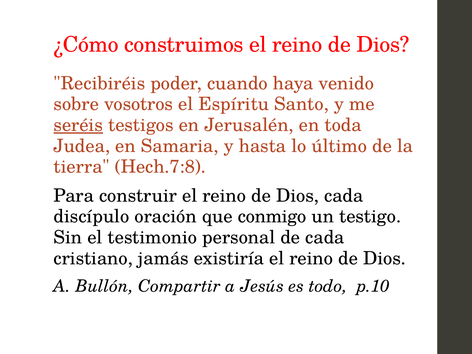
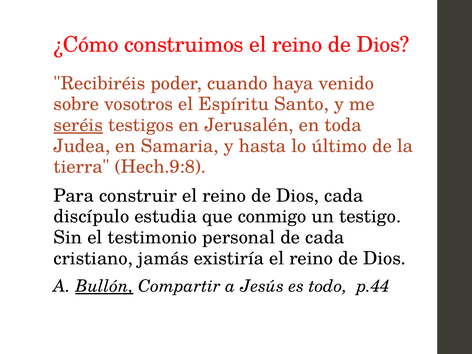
Hech.7:8: Hech.7:8 -> Hech.9:8 (160, 167)
oración: oración -> estudia (166, 217)
Bullón underline: none -> present (104, 286)
p.10: p.10 -> p.44 (373, 286)
